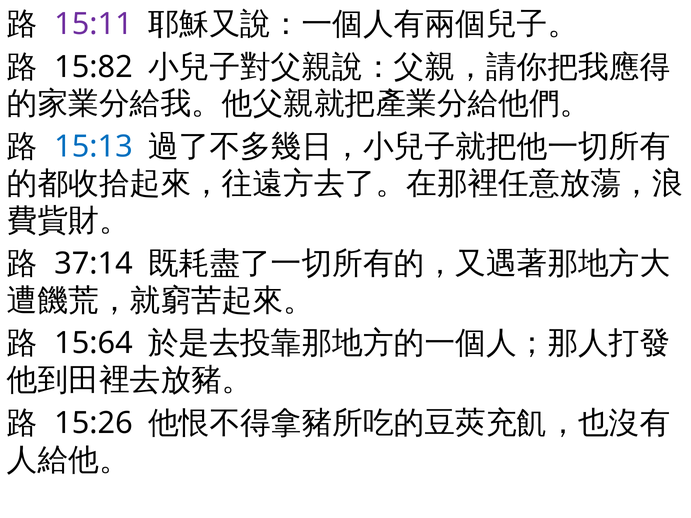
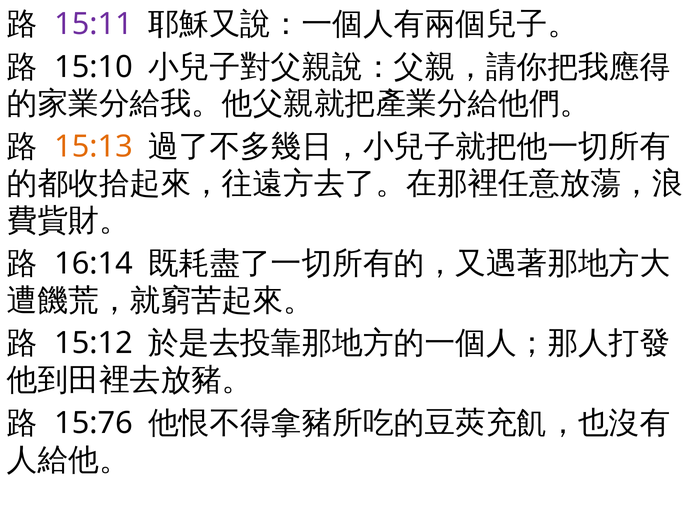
15:82: 15:82 -> 15:10 (93, 67)
15:13 colour: blue -> orange (93, 147)
37:14: 37:14 -> 16:14 (93, 264)
15:64: 15:64 -> 15:12 (93, 344)
15:26: 15:26 -> 15:76 (93, 423)
